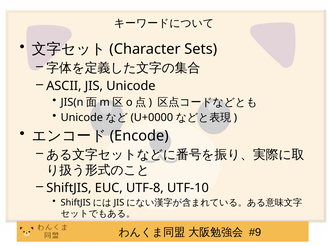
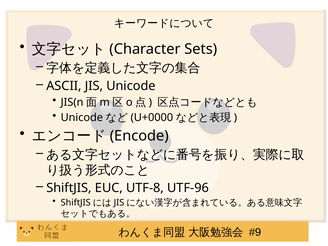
UTF-10: UTF-10 -> UTF-96 (188, 188)
